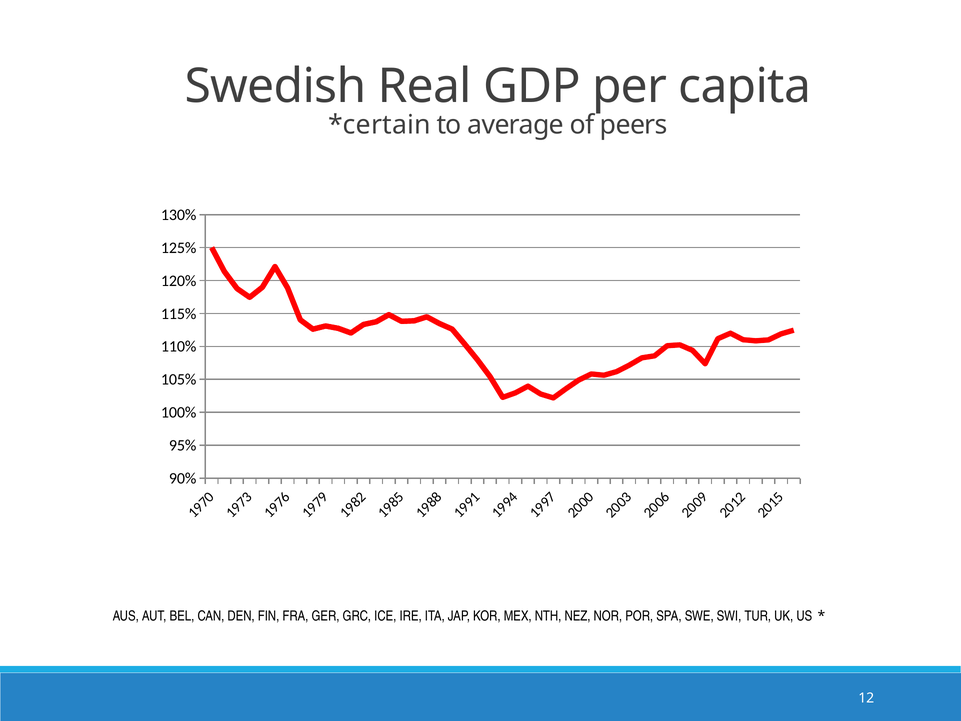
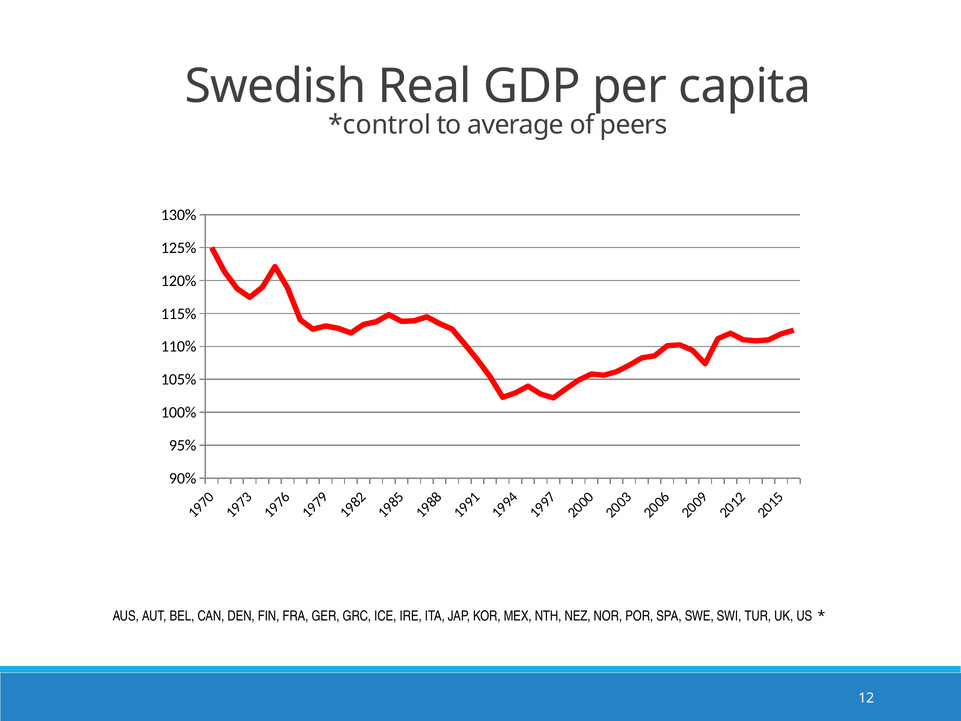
certain: certain -> control (387, 125)
